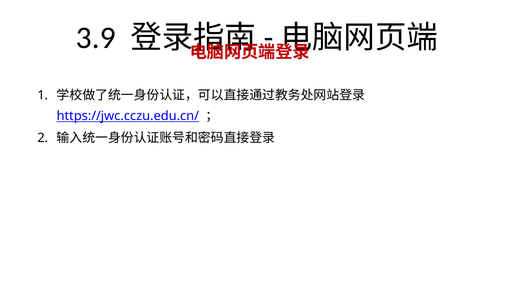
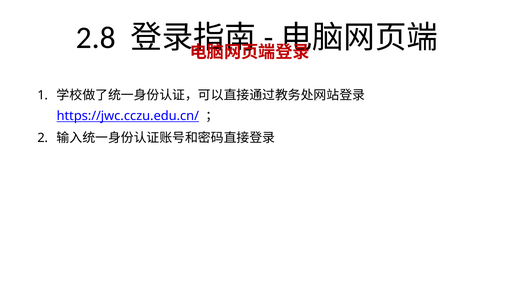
3.9: 3.9 -> 2.8 (96, 38)
